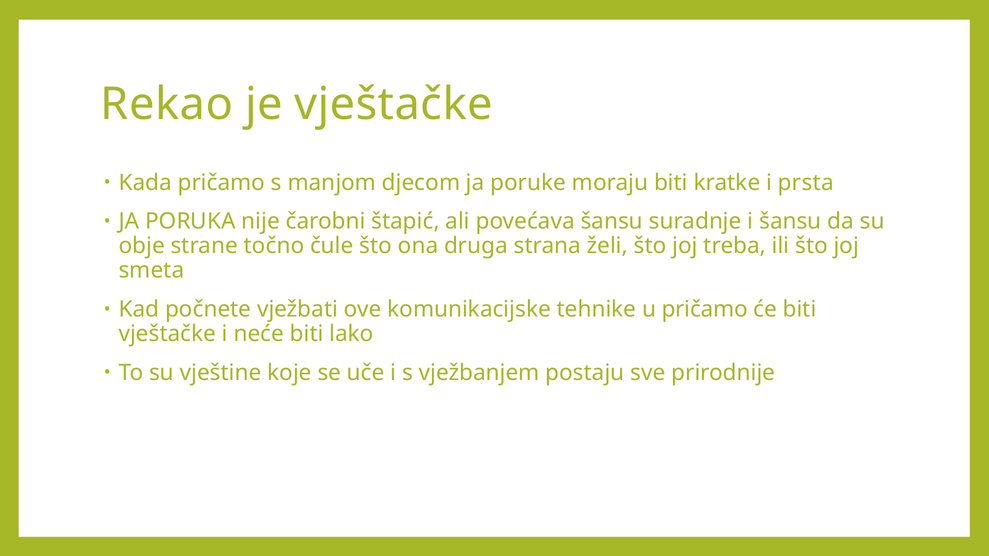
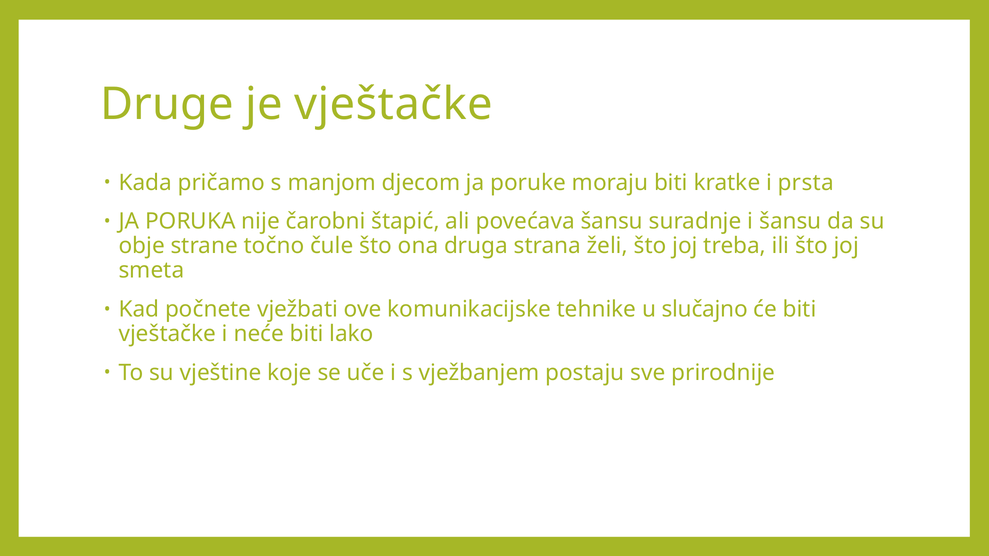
Rekao: Rekao -> Druge (167, 104)
u pričamo: pričamo -> slučajno (705, 309)
